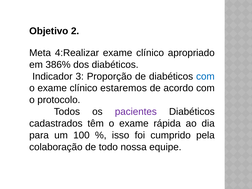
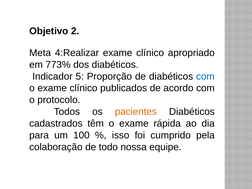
386%: 386% -> 773% (58, 65)
3: 3 -> 5 (80, 76)
estaremos: estaremos -> publicados (124, 88)
pacientes colour: purple -> orange (136, 112)
